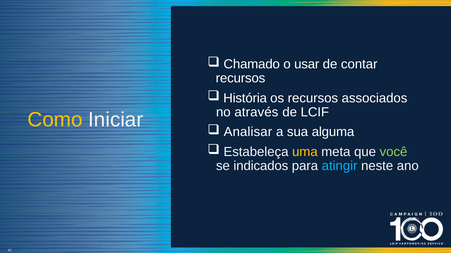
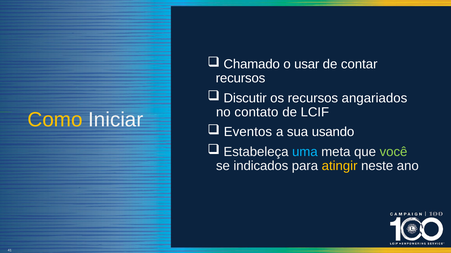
História: História -> Discutir (245, 98)
associados: associados -> angariados (374, 98)
através: através -> contato (256, 112)
Analisar: Analisar -> Eventos (248, 132)
alguma: alguma -> usando (333, 132)
uma colour: yellow -> light blue (305, 152)
atingir colour: light blue -> yellow (340, 166)
